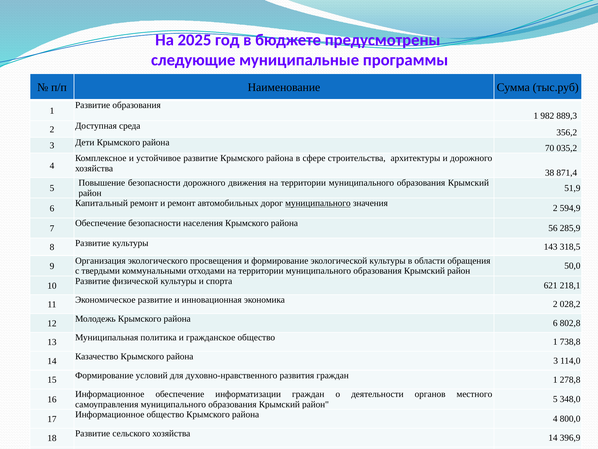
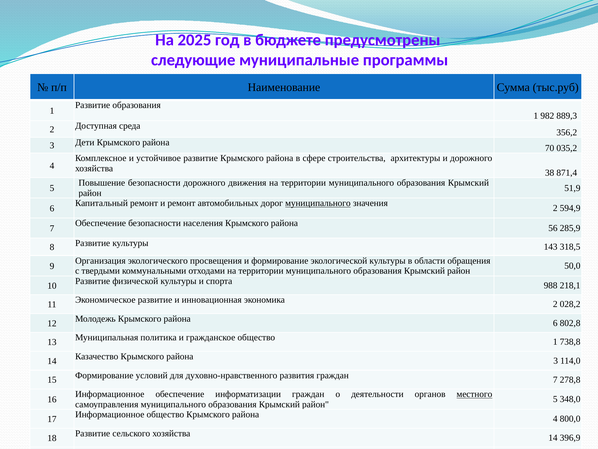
621: 621 -> 988 (551, 285)
граждан 1: 1 -> 7 (555, 379)
местного underline: none -> present (474, 394)
